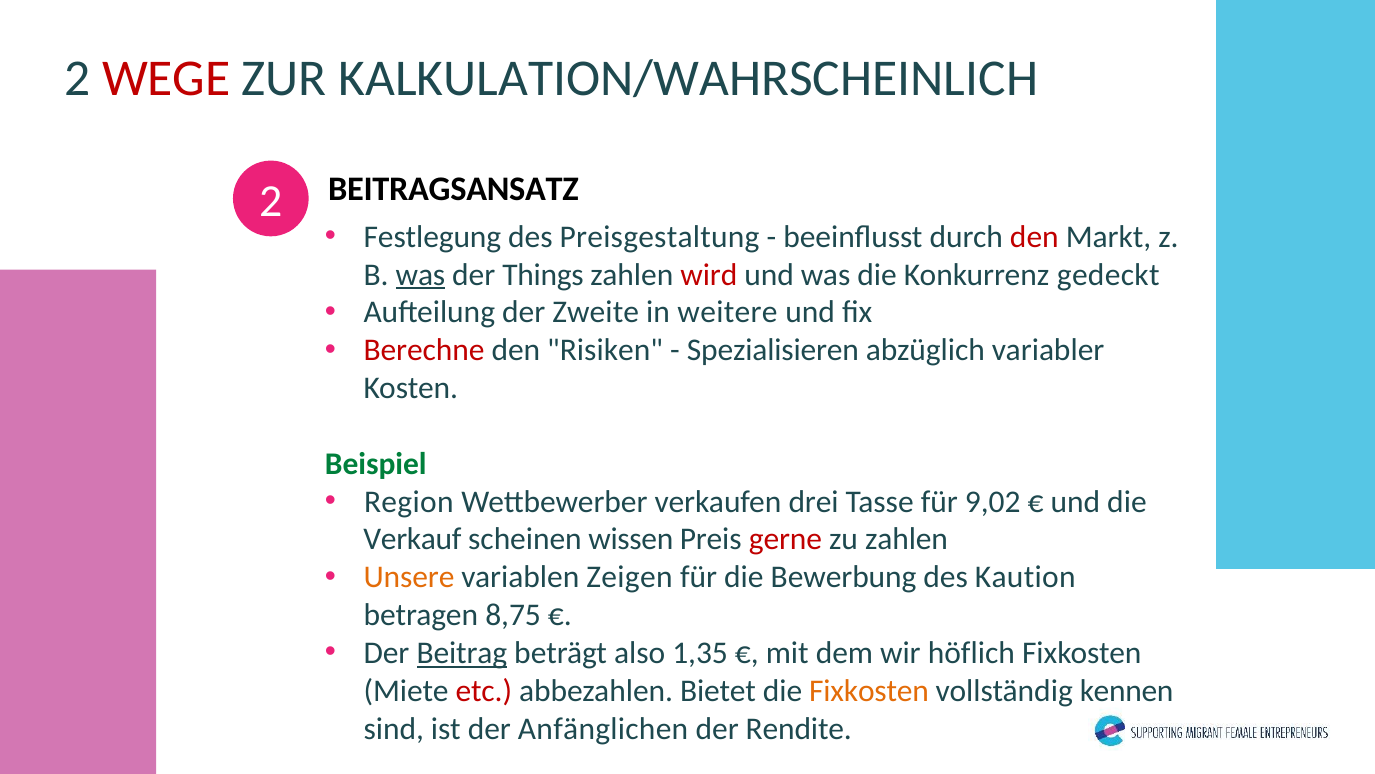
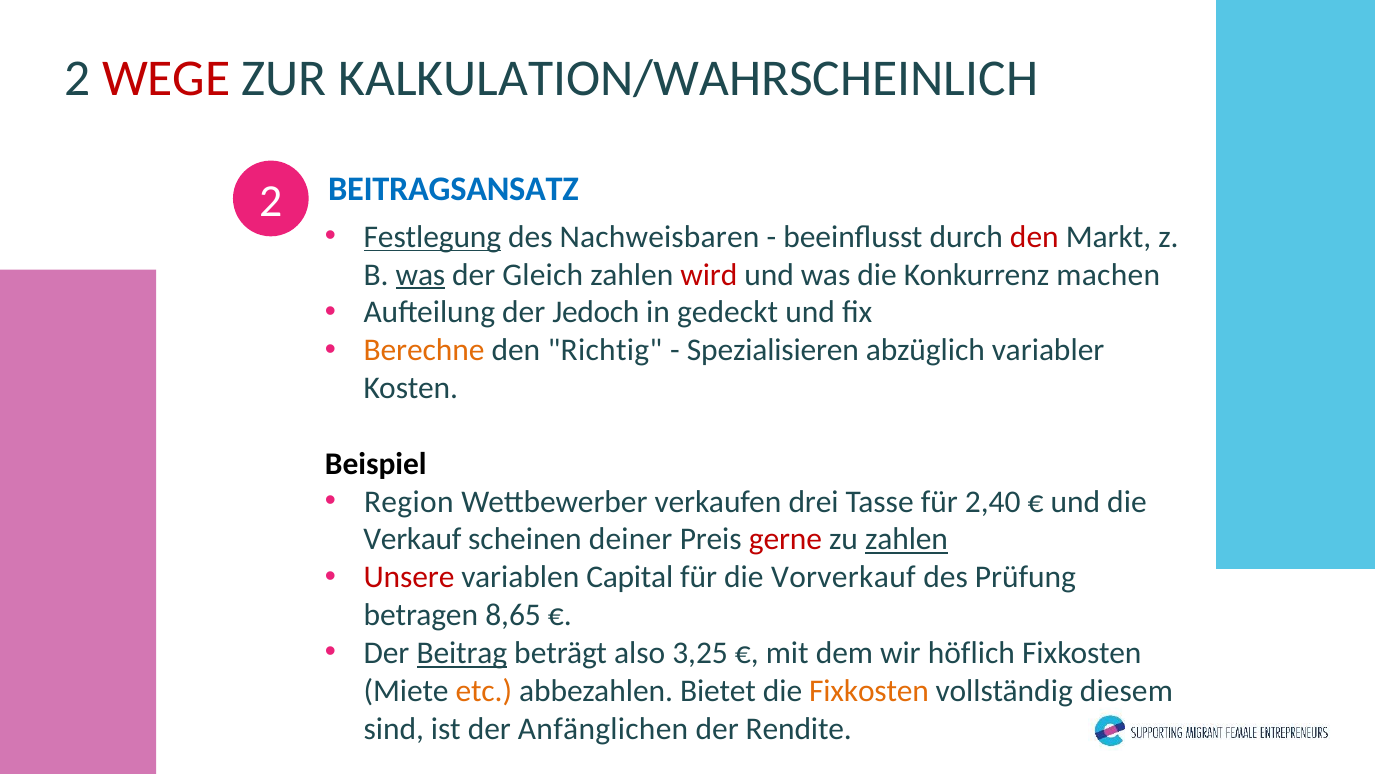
BEITRAGSANSATZ colour: black -> blue (453, 189)
Festlegung underline: none -> present (432, 237)
Preisgestaltung: Preisgestaltung -> Nachweisbaren (660, 237)
Things: Things -> Gleich (543, 275)
gedeckt: gedeckt -> machen (1108, 275)
Zweite: Zweite -> Jedoch (596, 312)
weitere: weitere -> gedeckt (728, 312)
Berechne colour: red -> orange (424, 350)
Risiken: Risiken -> Richtig (605, 350)
Beispiel colour: green -> black (376, 464)
9,02: 9,02 -> 2,40 (993, 501)
wissen: wissen -> deiner (631, 539)
zahlen underline: none -> present (906, 539)
Unsere colour: orange -> red (409, 577)
Zeigen: Zeigen -> Capital (630, 577)
Bewerbung: Bewerbung -> Vorverkauf (843, 577)
Kaution: Kaution -> Prüfung (1025, 577)
8,75: 8,75 -> 8,65 (513, 615)
1,35: 1,35 -> 3,25 (700, 653)
etc colour: red -> orange (484, 690)
kennen: kennen -> diesem (1126, 690)
